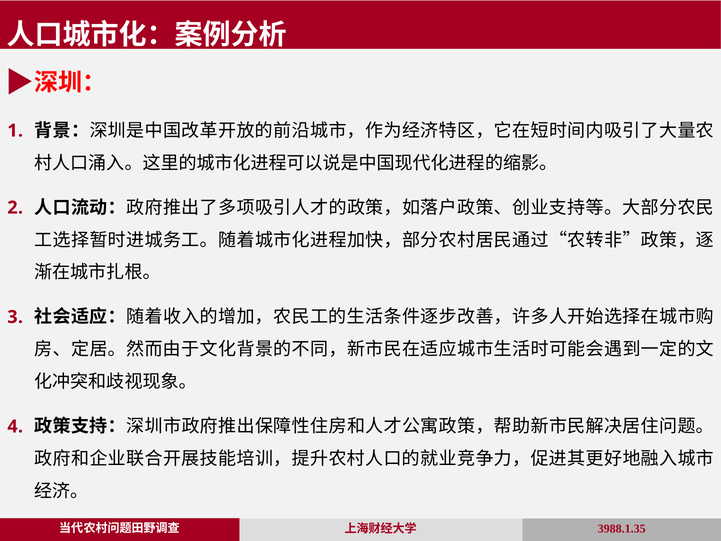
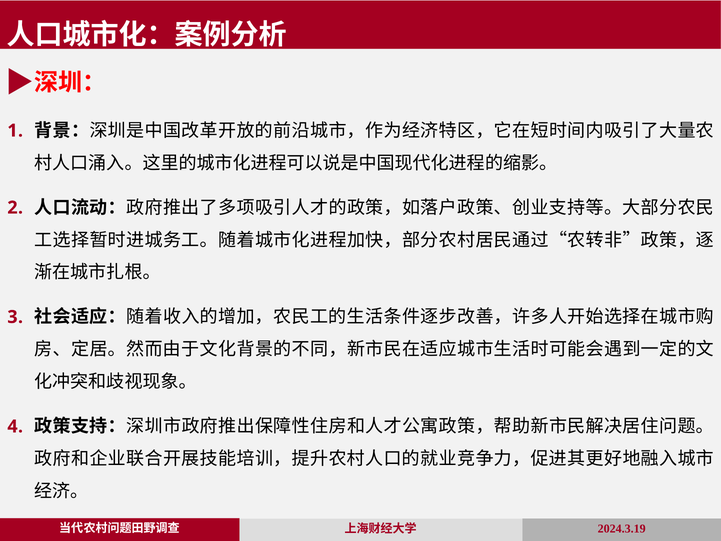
3988.1.35: 3988.1.35 -> 2024.3.19 (622, 529)
